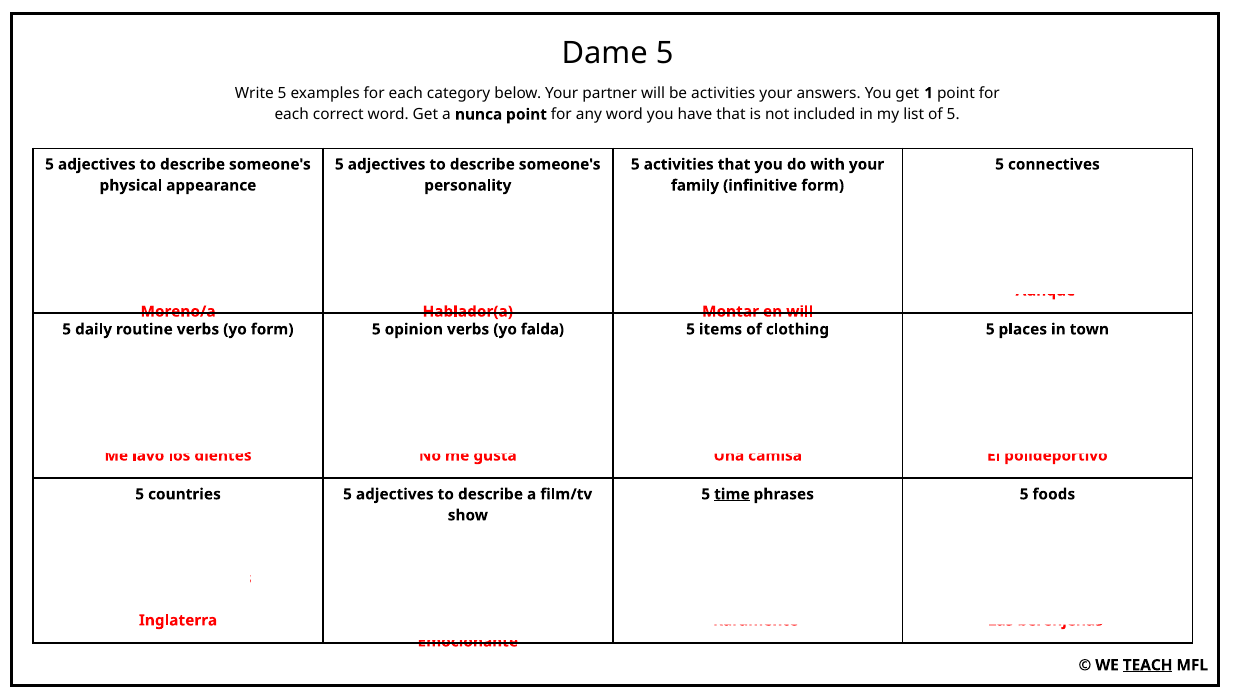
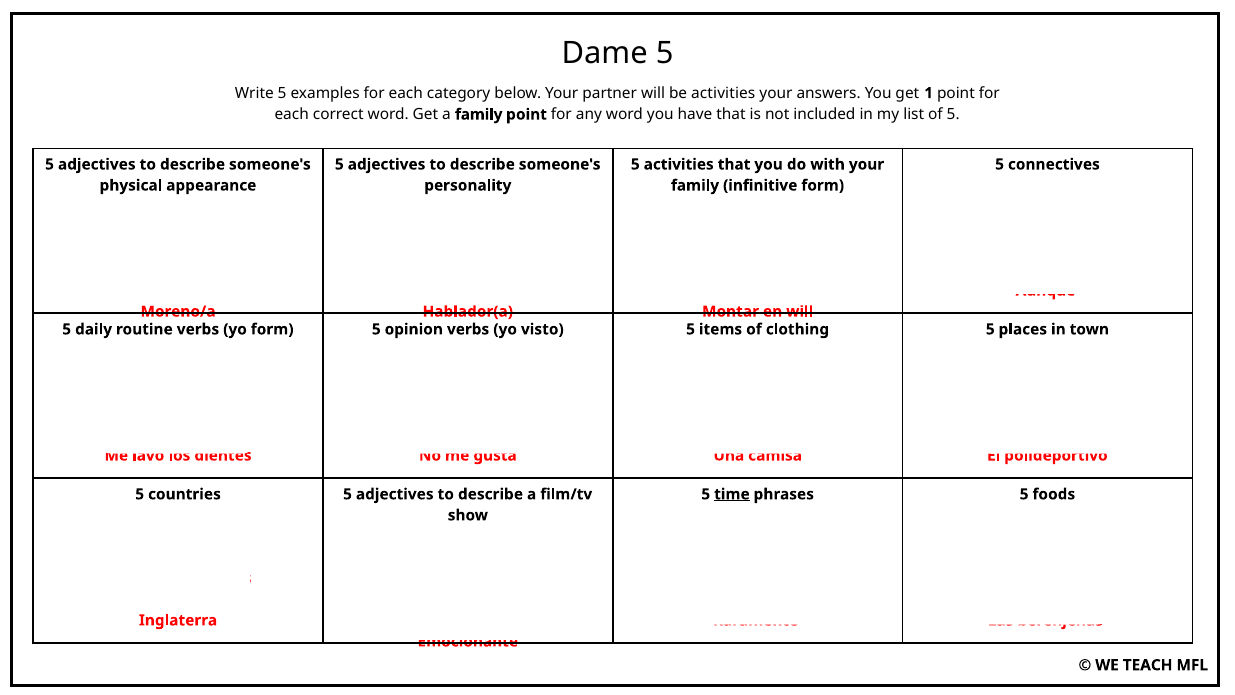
a nunca: nunca -> family (479, 114)
yo falda: falda -> visto (542, 329)
TEACH underline: present -> none (1148, 665)
